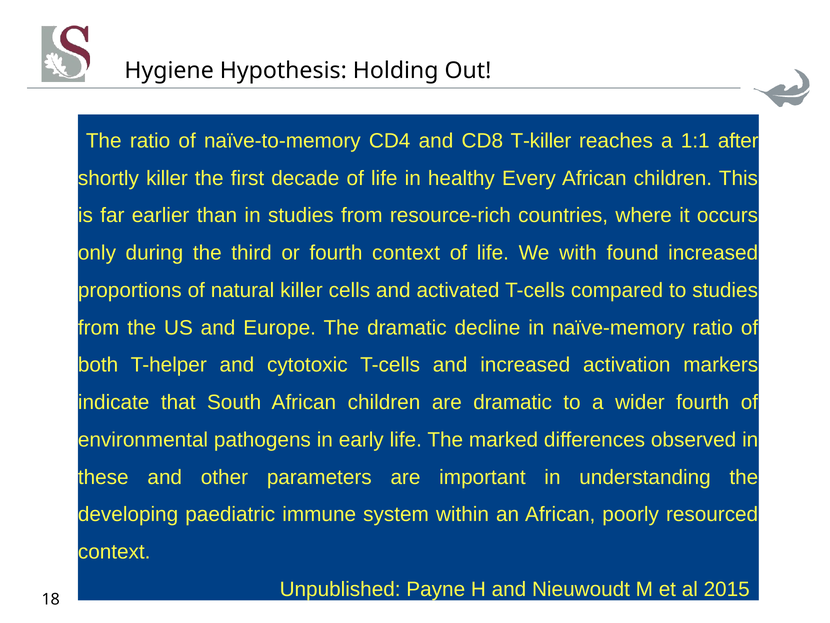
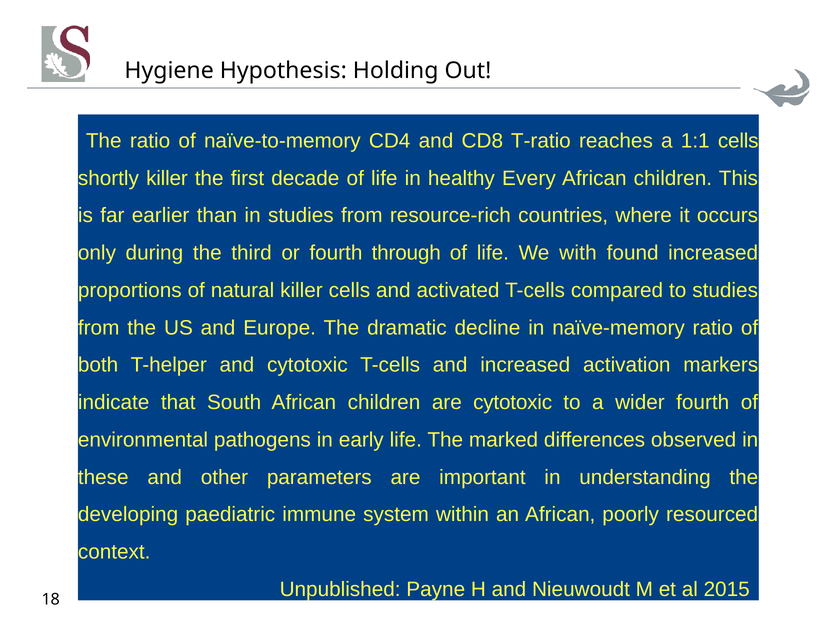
T-killer: T-killer -> T-ratio (541, 141)
1:1 after: after -> cells (738, 141)
fourth context: context -> through (406, 253)
are dramatic: dramatic -> cytotoxic (513, 402)
